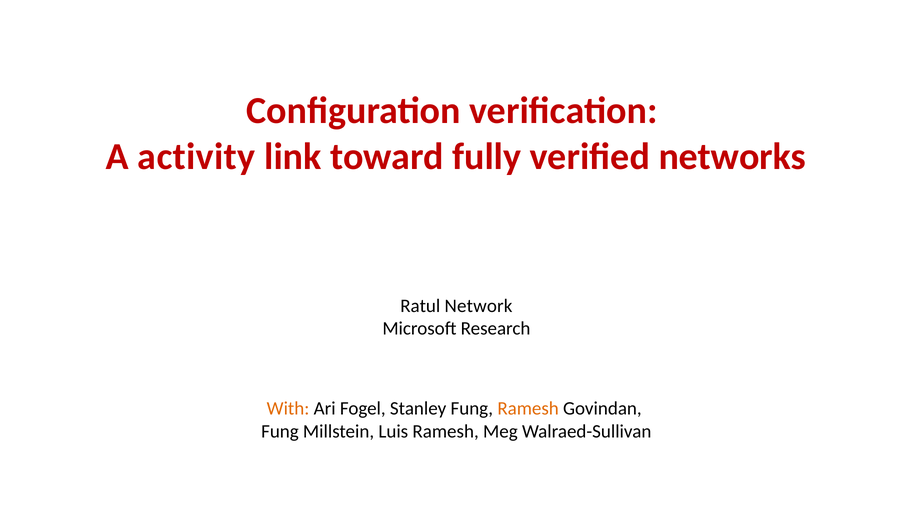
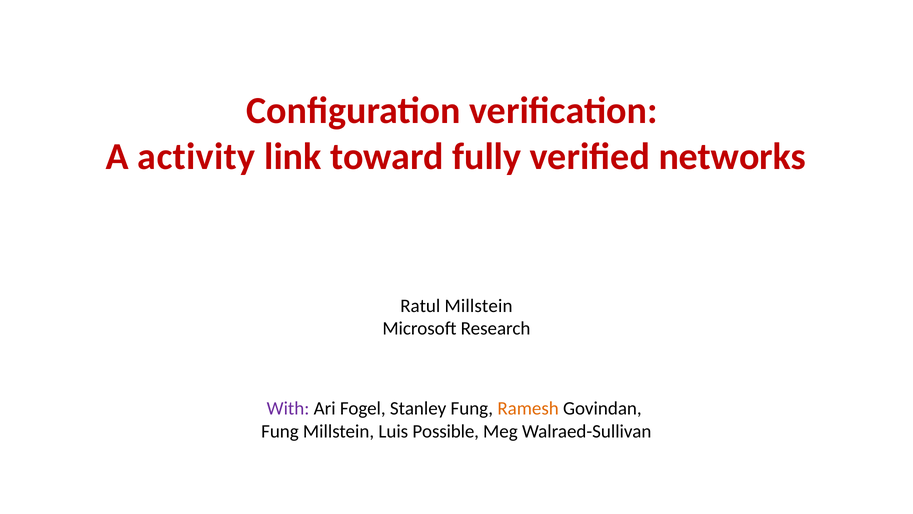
Ratul Network: Network -> Millstein (479, 305)
With colour: orange -> purple (288, 408)
Luis Ramesh: Ramesh -> Possible (446, 431)
